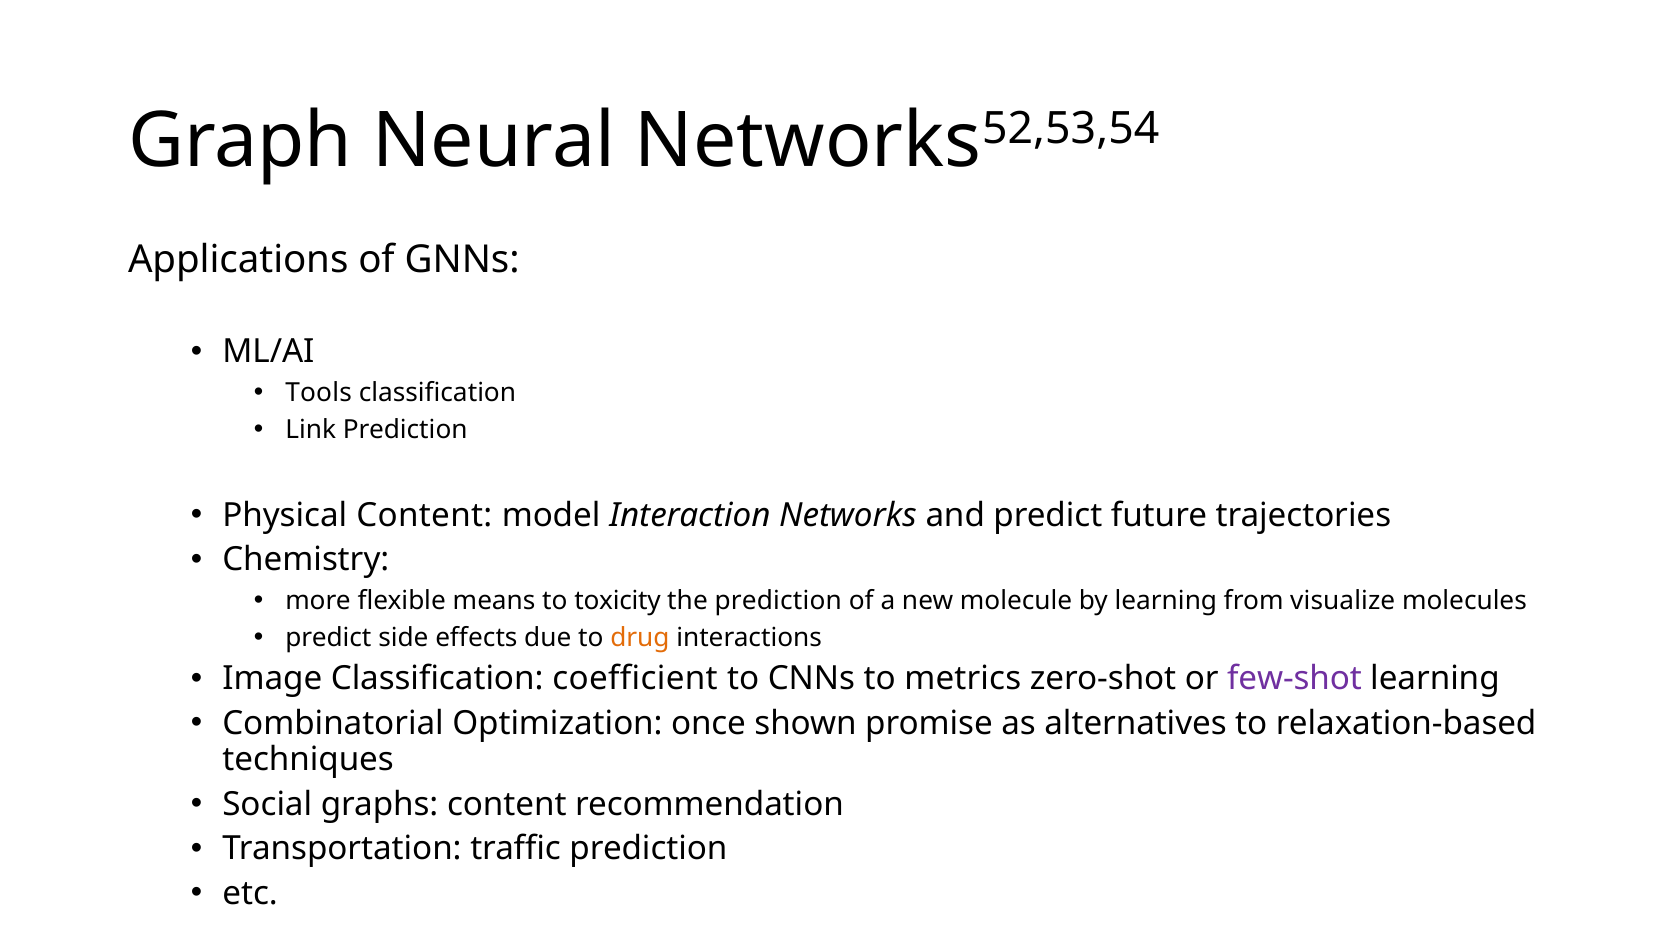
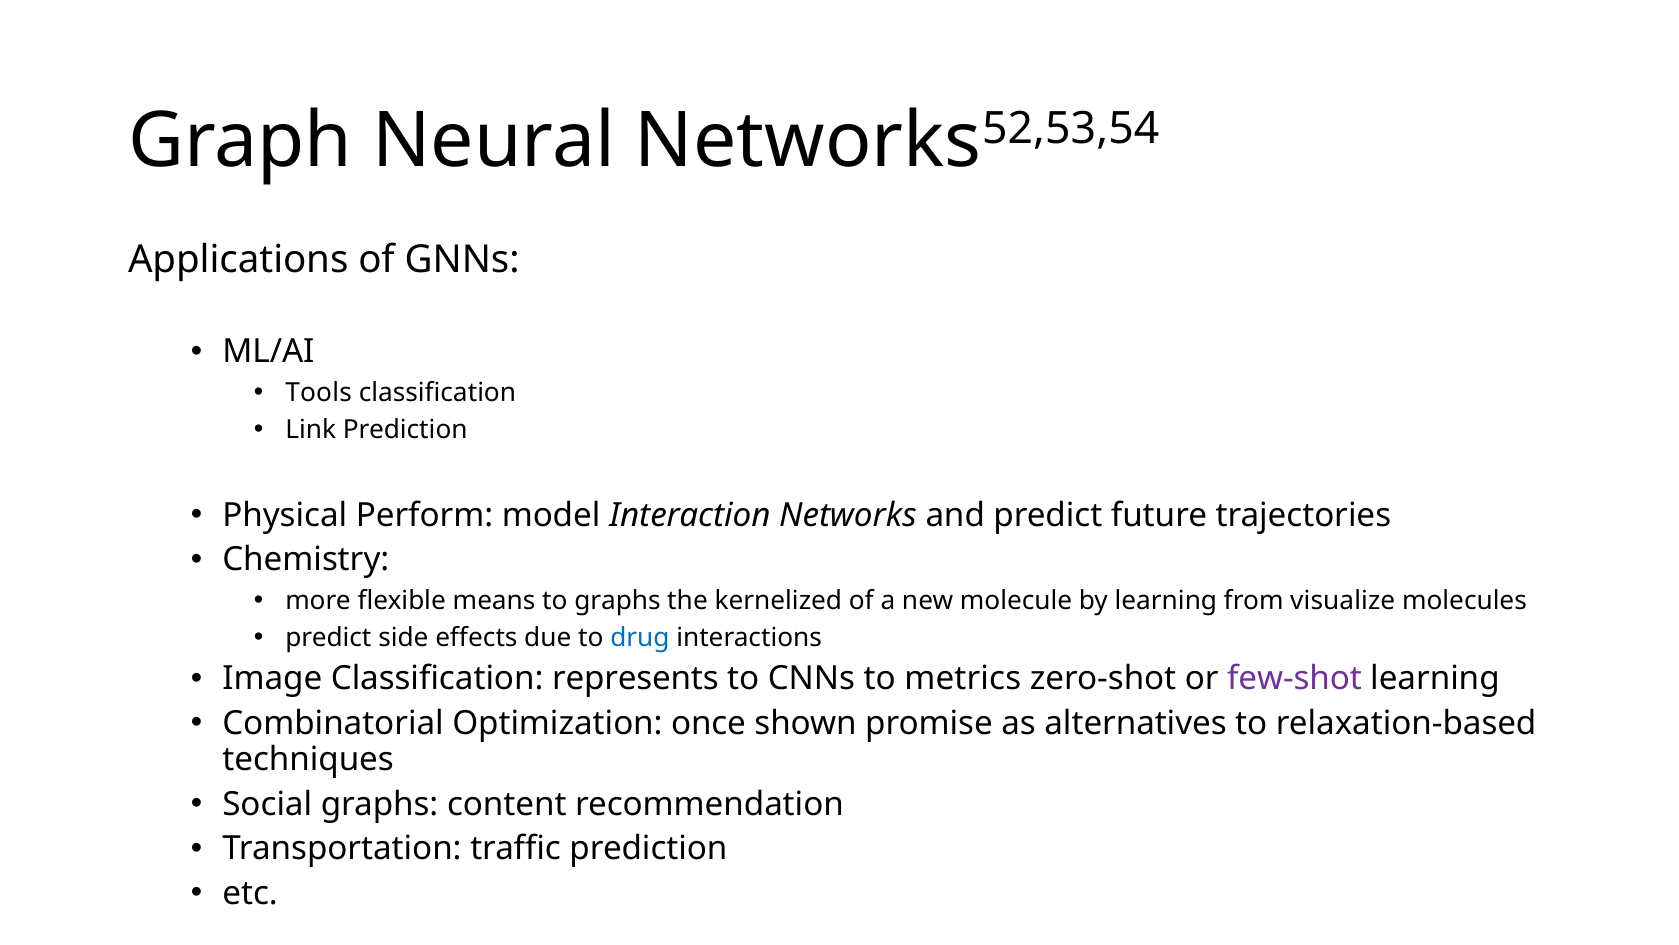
Physical Content: Content -> Perform (425, 515)
to toxicity: toxicity -> graphs (617, 601)
the prediction: prediction -> kernelized (778, 601)
drug colour: orange -> blue (640, 638)
coefficient: coefficient -> represents (635, 678)
